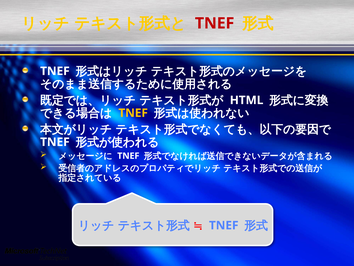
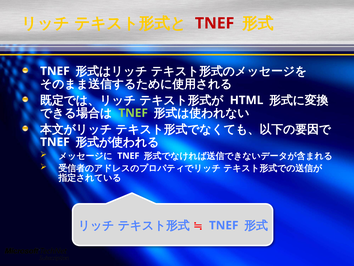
TNEF colour: yellow -> light green (133, 113)
